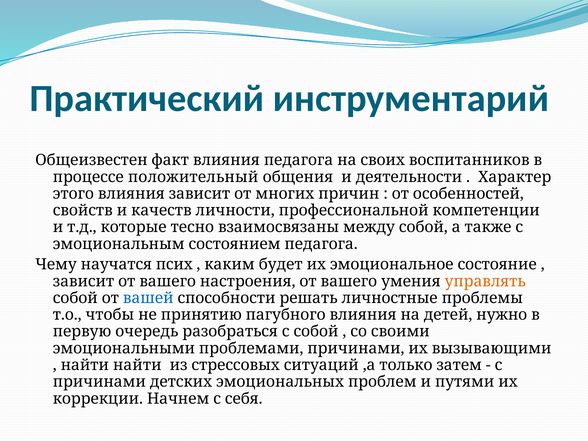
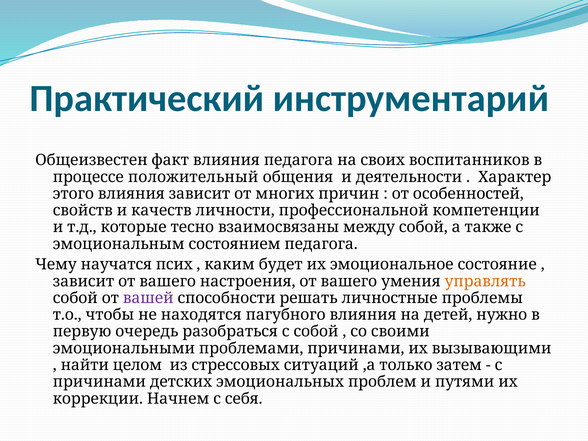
вашей colour: blue -> purple (148, 298)
принятию: принятию -> находятся (201, 315)
найти найти: найти -> целом (137, 365)
